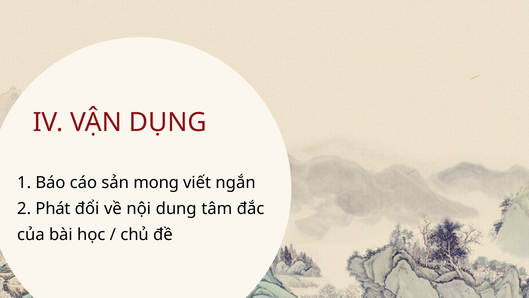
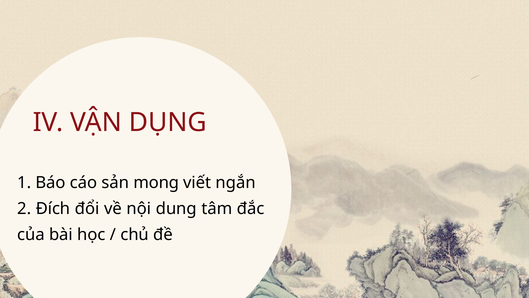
Phát: Phát -> Đích (53, 208)
